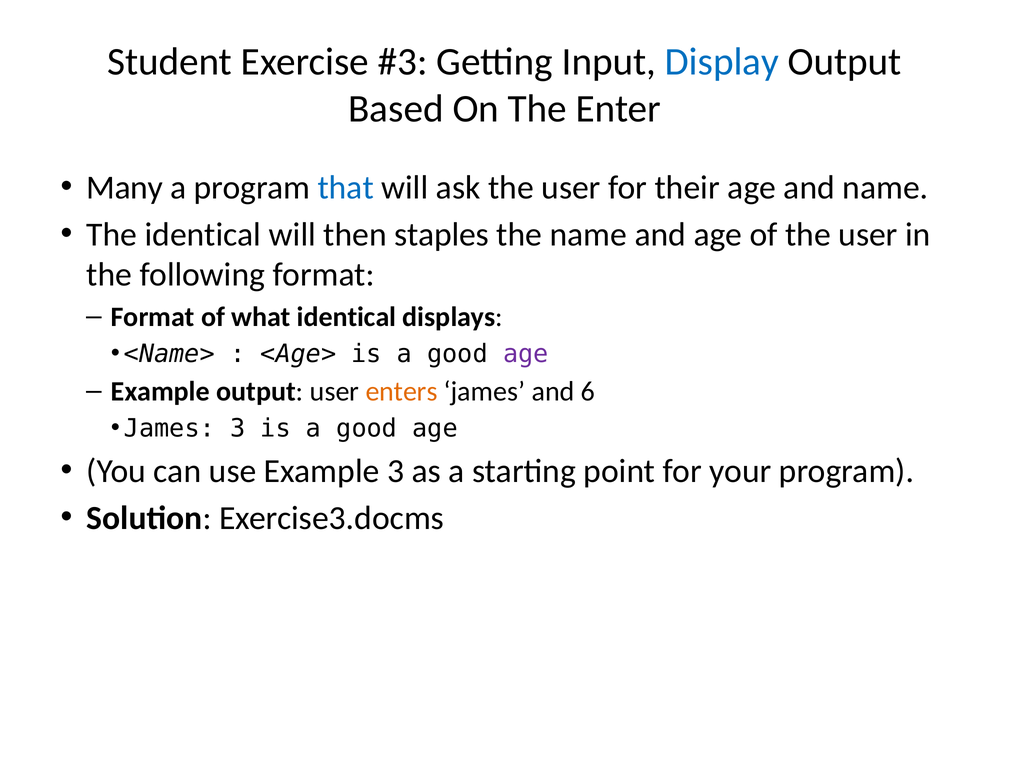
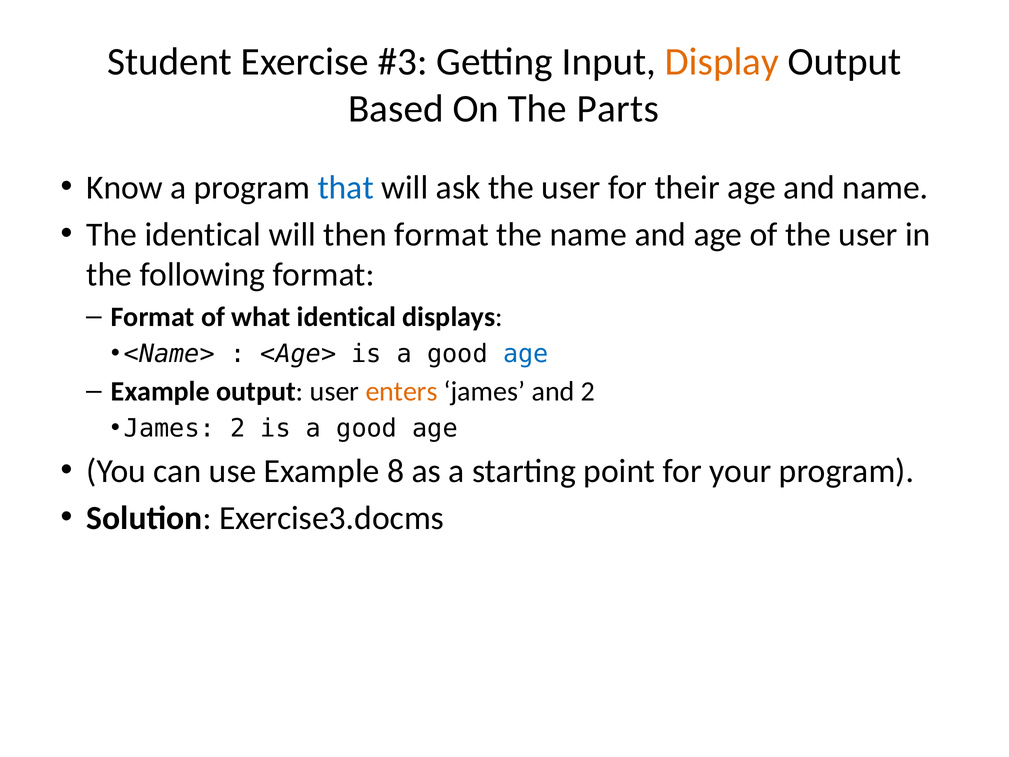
Display colour: blue -> orange (722, 62)
Enter: Enter -> Parts (618, 109)
Many: Many -> Know (125, 187)
then staples: staples -> format (442, 234)
age colour: purple -> blue (526, 354)
and 6: 6 -> 2 (588, 392)
James 3: 3 -> 2 (238, 428)
Example 3: 3 -> 8 (396, 471)
